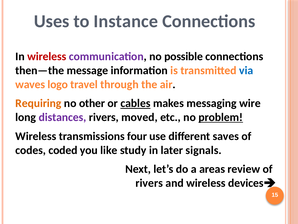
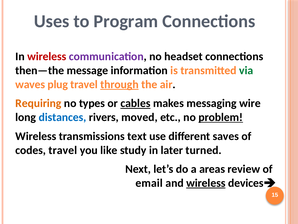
Instance: Instance -> Program (126, 21)
possible: possible -> headset (184, 56)
via colour: blue -> green (246, 70)
logo: logo -> plug (58, 84)
through underline: none -> present (119, 84)
other: other -> types (92, 103)
distances colour: purple -> blue (63, 117)
four: four -> text (137, 136)
codes coded: coded -> travel (63, 150)
signals: signals -> turned (204, 150)
rivers: rivers -> email (149, 183)
wireless underline: none -> present (206, 183)
